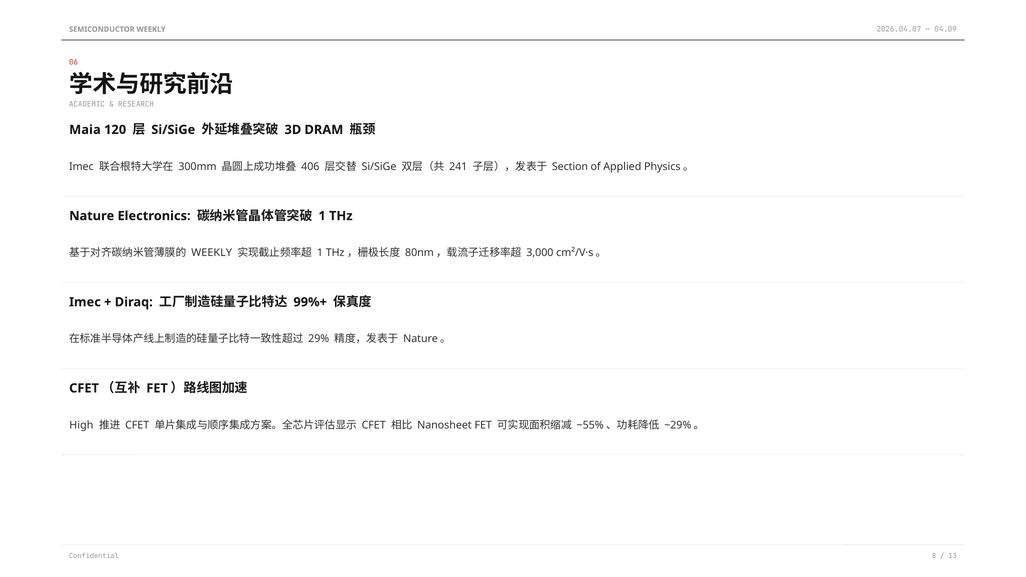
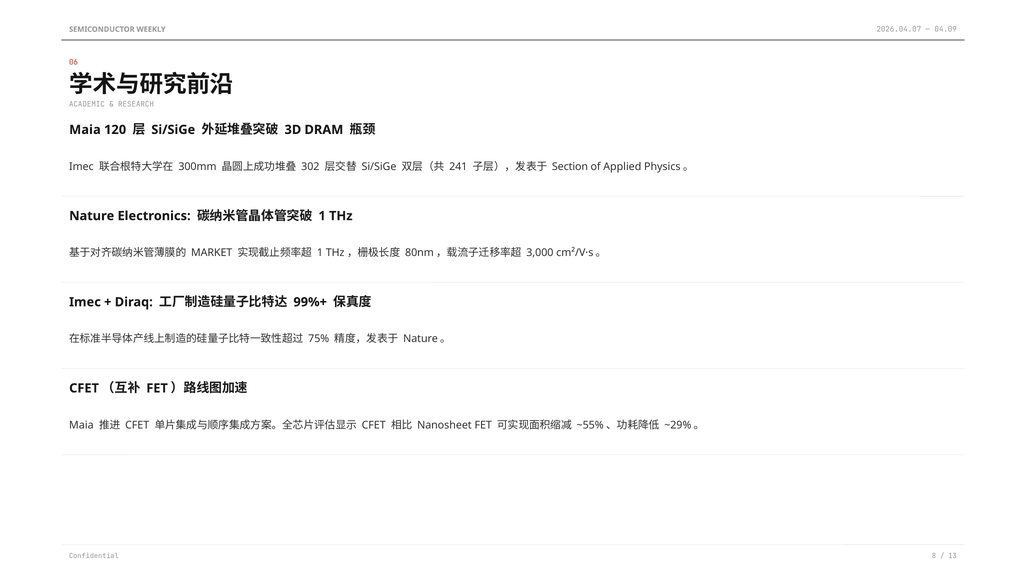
406: 406 -> 302 (310, 167)
WEEKLY: WEEKLY -> MARKET (212, 253)
29%: 29% -> 75% (319, 339)
High: High -> Maia (81, 425)
